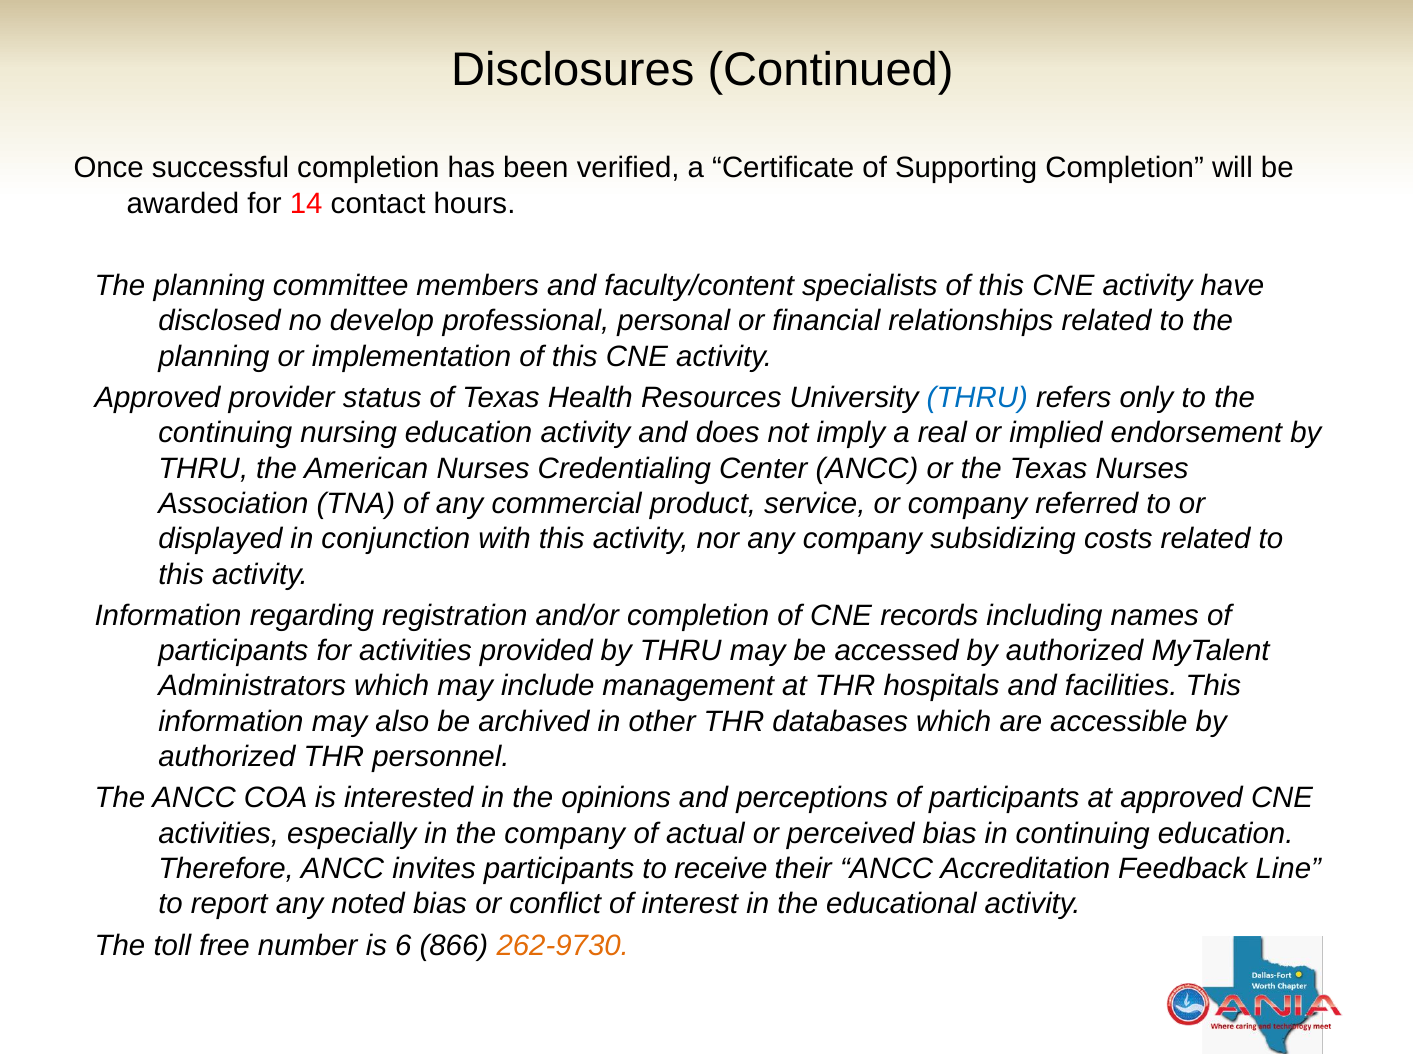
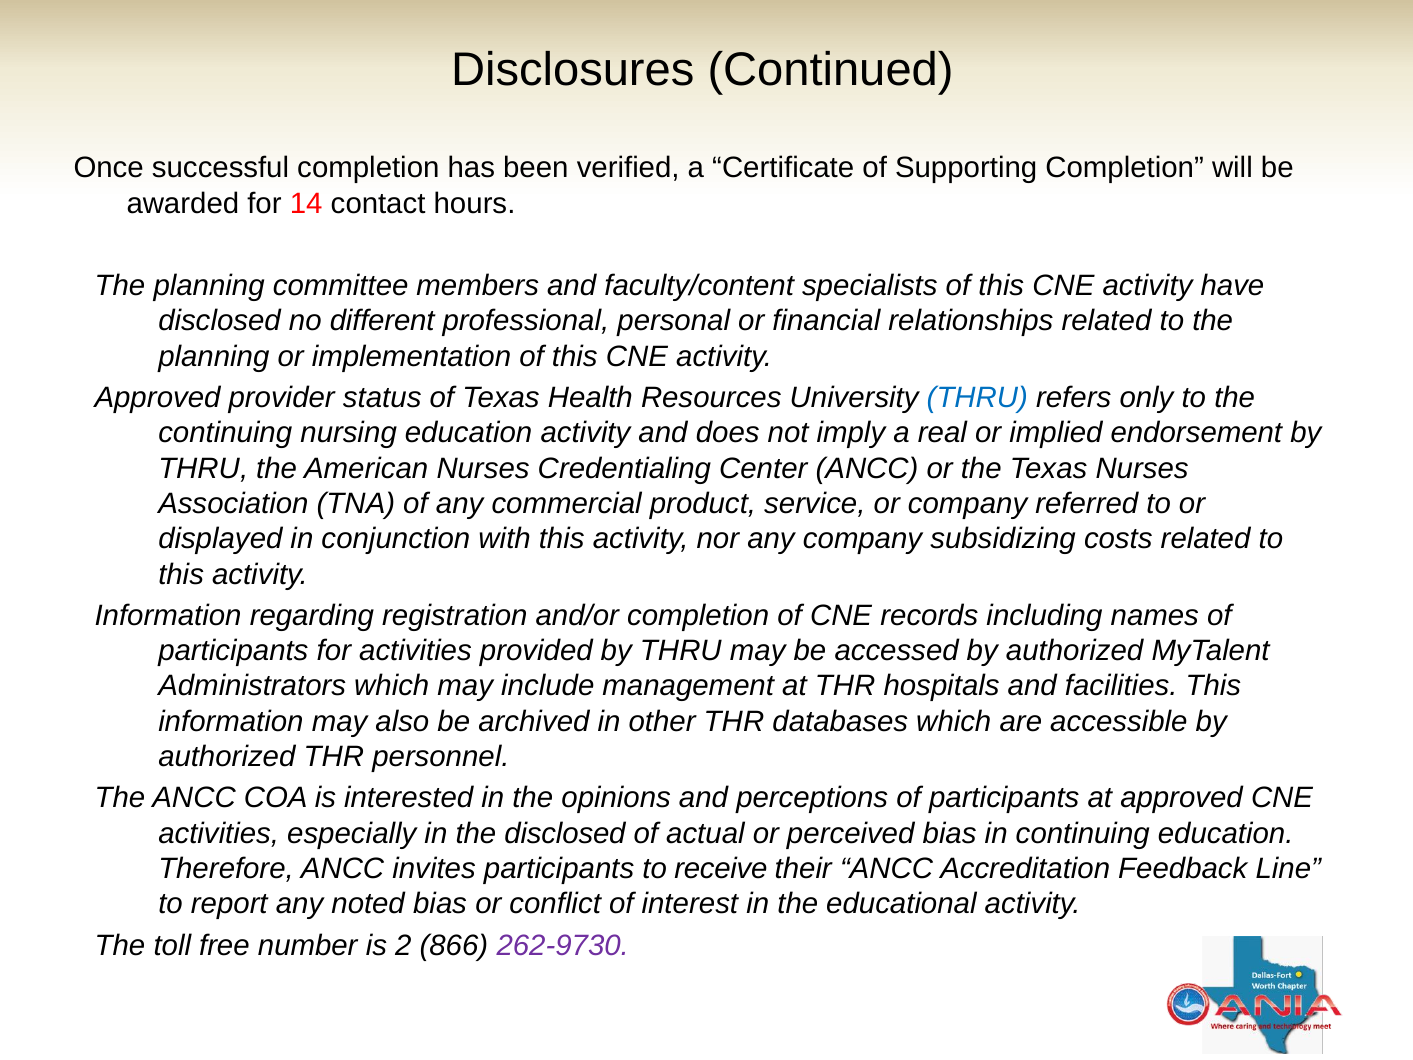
develop: develop -> different (382, 321)
the company: company -> disclosed (565, 833)
6: 6 -> 2 (403, 945)
262-9730 colour: orange -> purple (563, 945)
